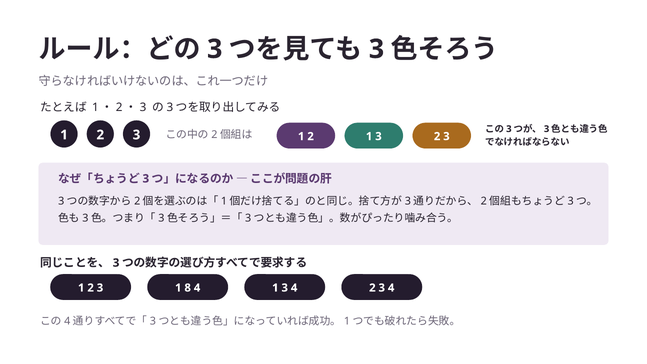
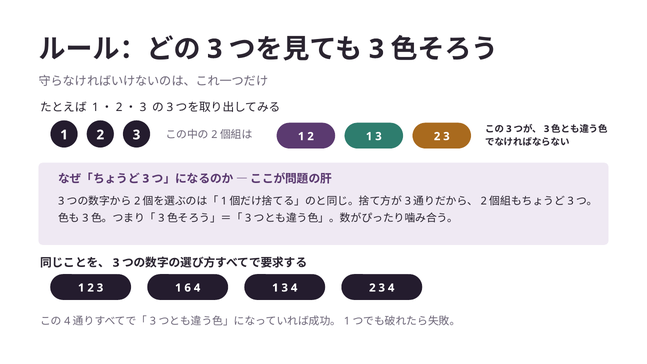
8: 8 -> 6 (188, 288)
